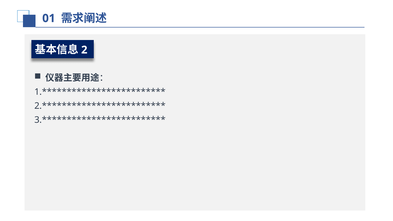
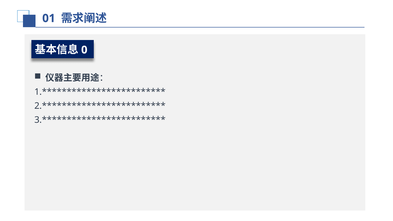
2: 2 -> 0 (84, 50)
